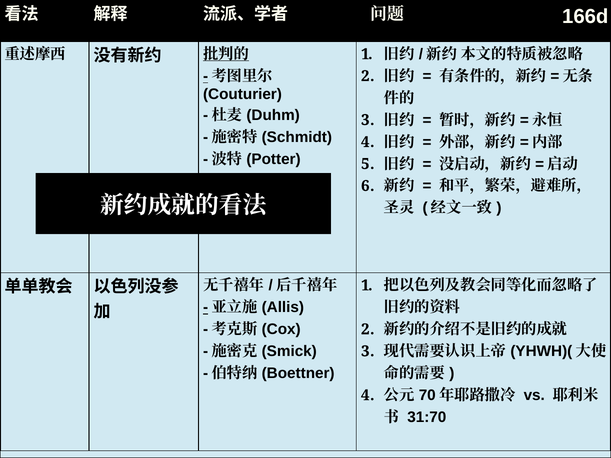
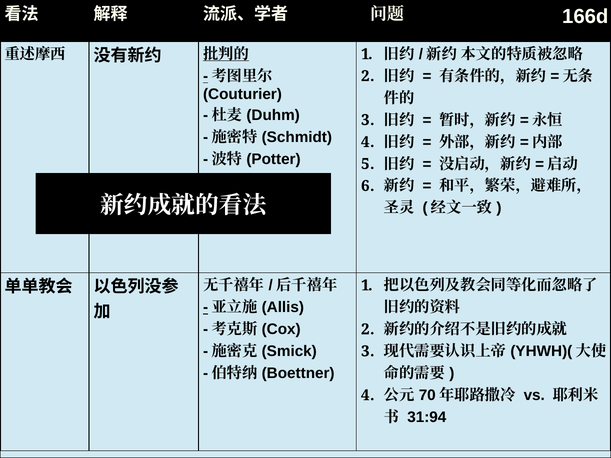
31:70: 31:70 -> 31:94 (427, 417)
